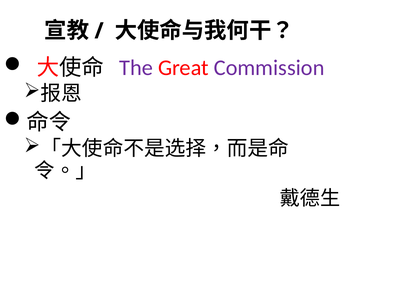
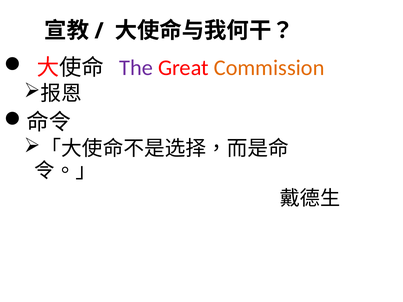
Commission colour: purple -> orange (269, 68)
